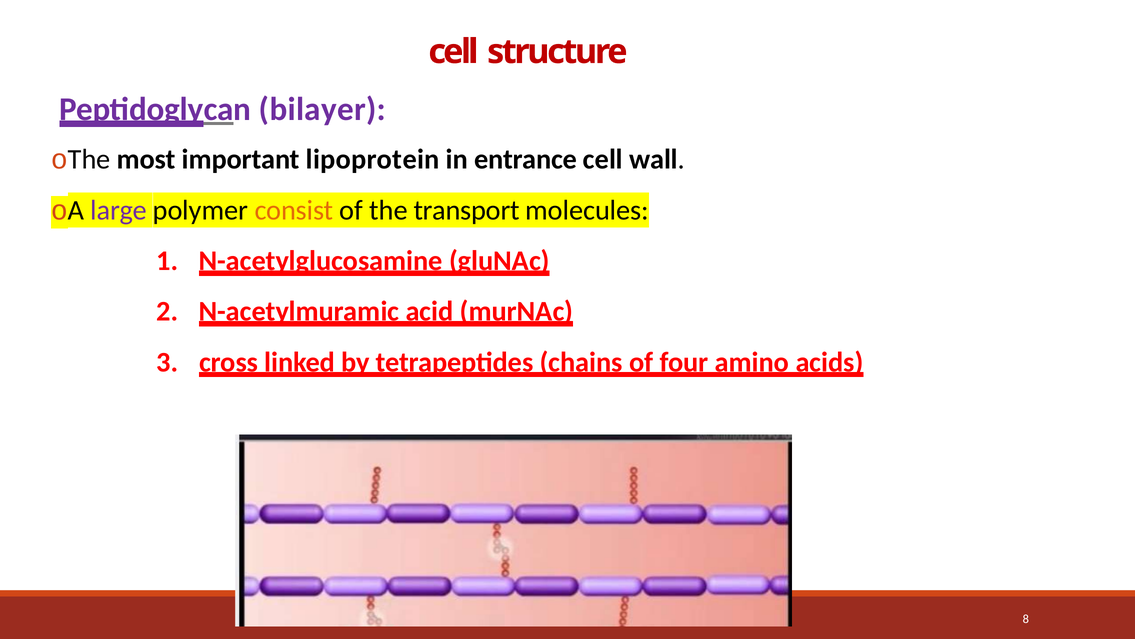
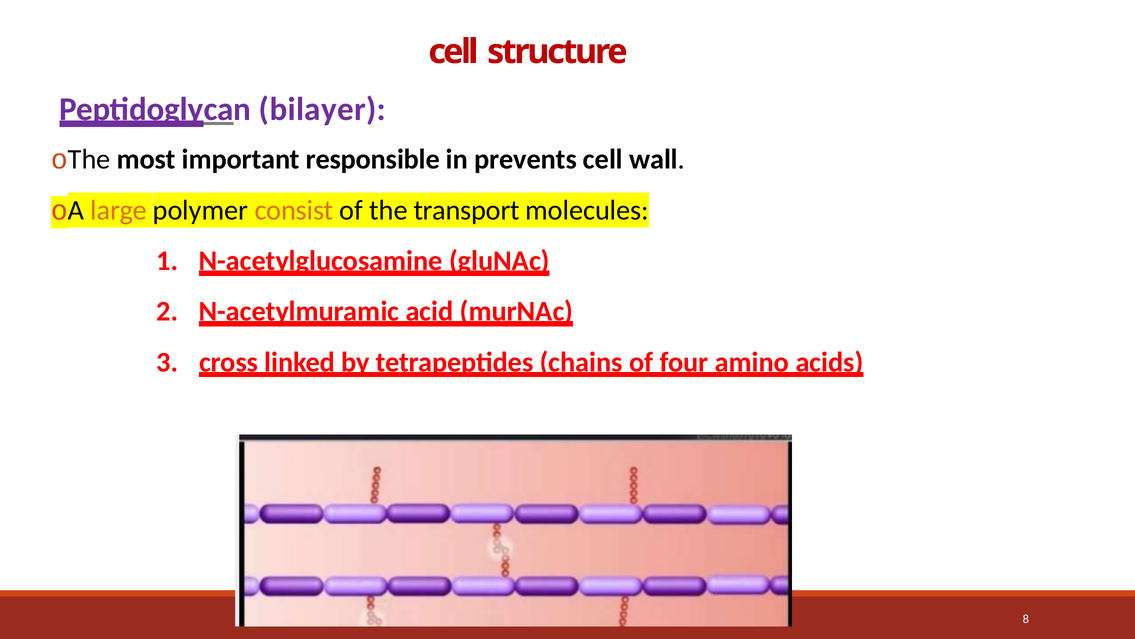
lipoprotein: lipoprotein -> responsible (373, 159)
entrance: entrance -> prevents (526, 159)
large colour: purple -> orange (119, 210)
